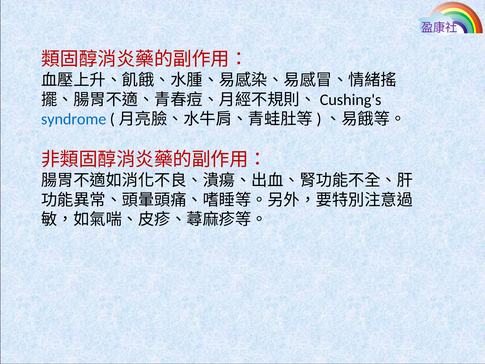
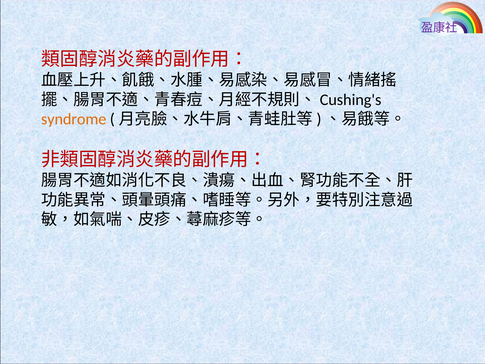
syndrome colour: blue -> orange (74, 119)
